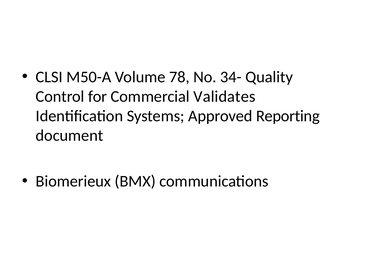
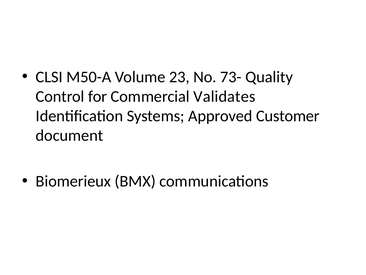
78: 78 -> 23 (179, 77)
34-: 34- -> 73- (231, 77)
Reporting: Reporting -> Customer (288, 116)
